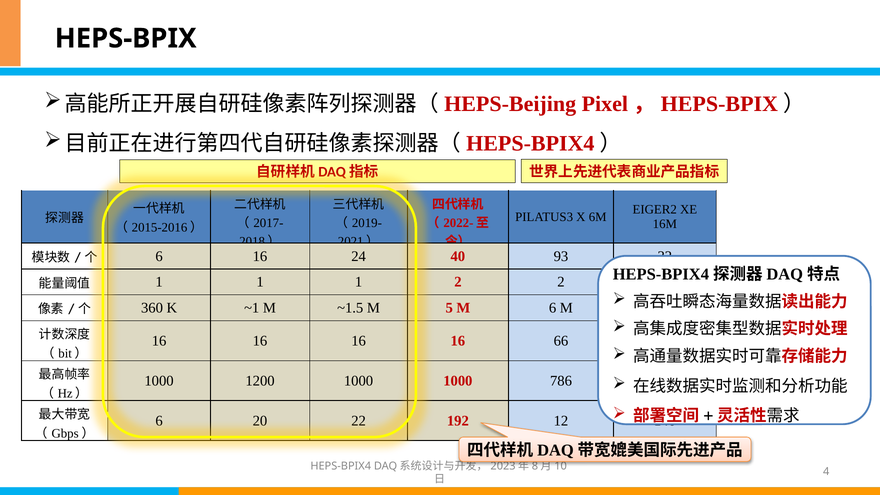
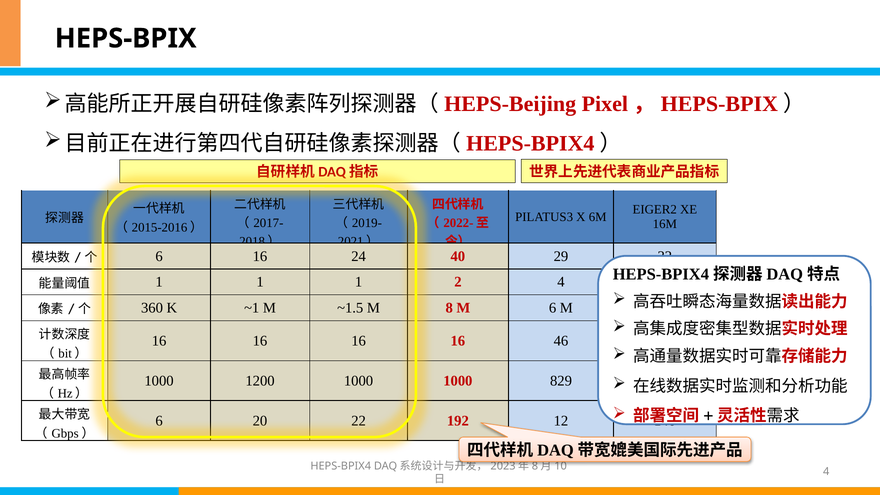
93: 93 -> 29 (561, 256)
2: 2 -> 4 (561, 282)
5: 5 -> 8 (449, 308)
66: 66 -> 46 (561, 341)
786: 786 -> 829 (561, 381)
